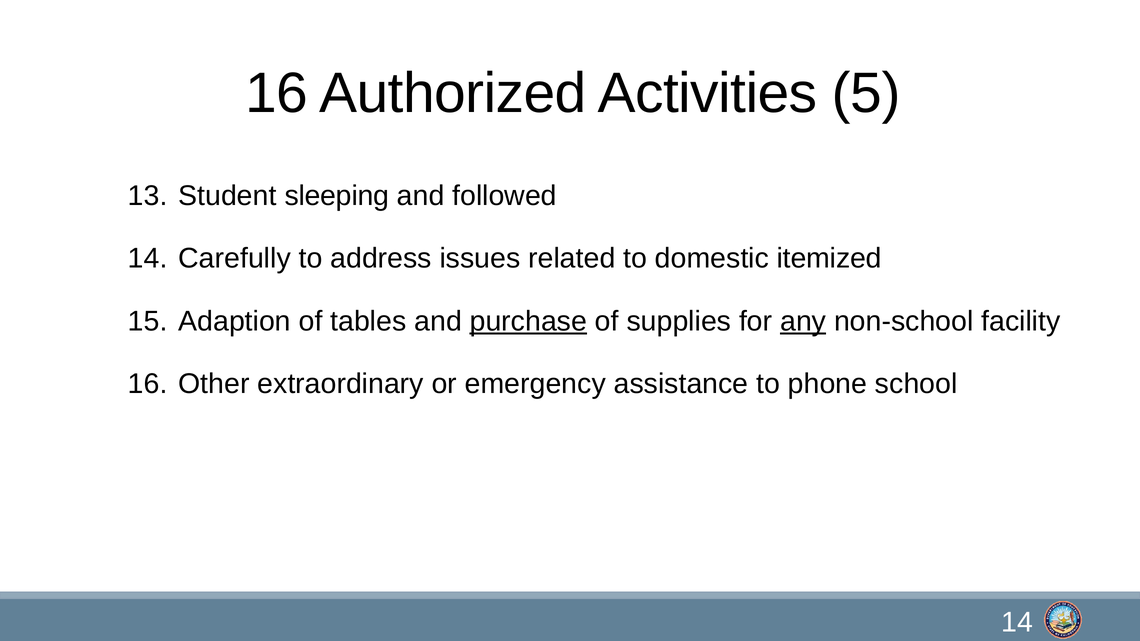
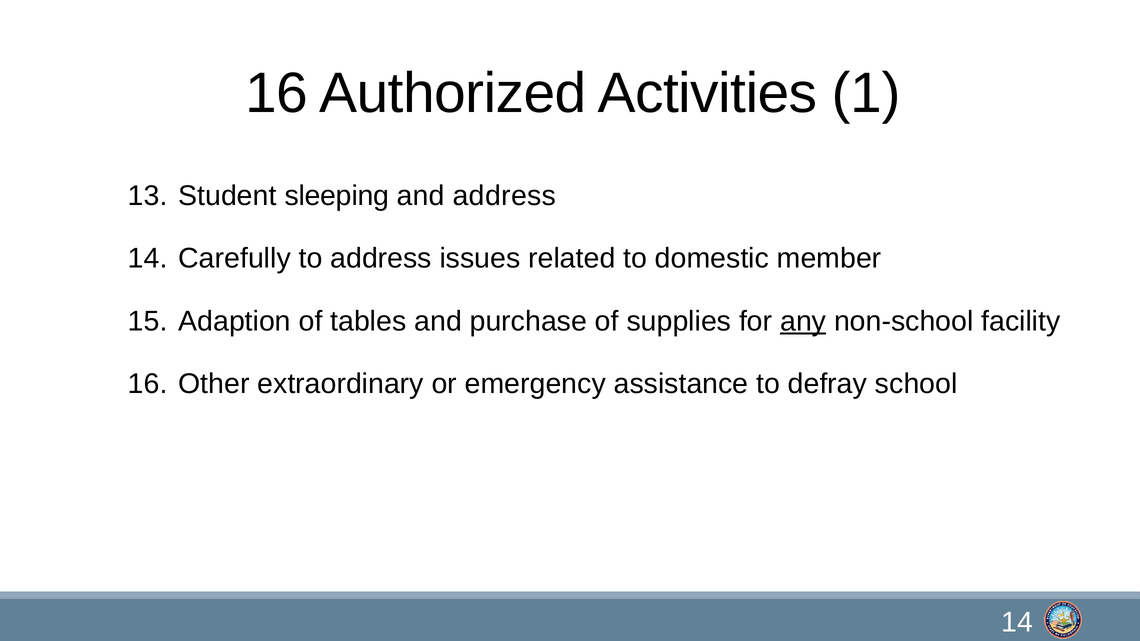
5: 5 -> 1 (866, 93)
and followed: followed -> address (504, 196)
itemized: itemized -> member (829, 259)
purchase underline: present -> none (528, 321)
phone: phone -> defray (827, 384)
